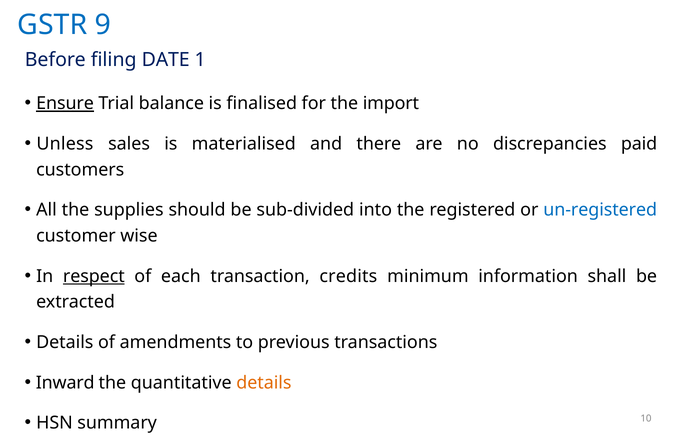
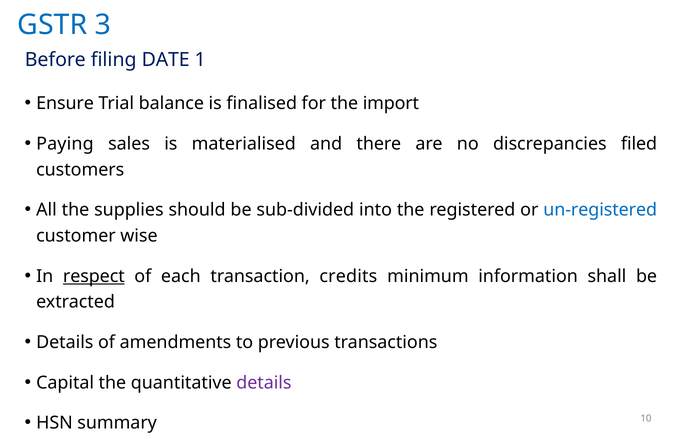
9: 9 -> 3 (103, 25)
Ensure underline: present -> none (65, 104)
Unless: Unless -> Paying (65, 144)
paid: paid -> filed (639, 144)
Inward: Inward -> Capital (65, 383)
details colour: orange -> purple (264, 383)
